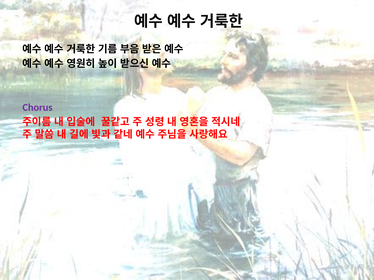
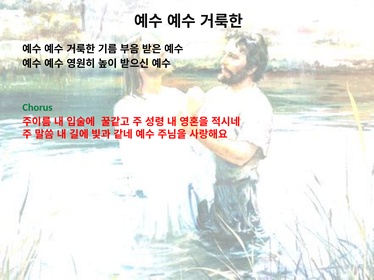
Chorus colour: purple -> green (37, 108)
